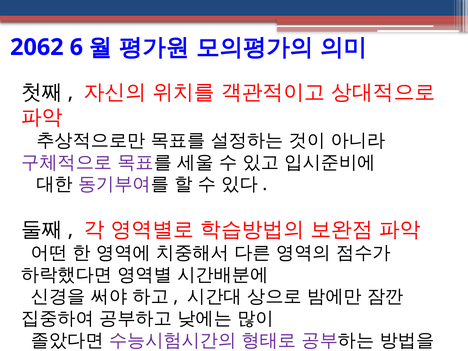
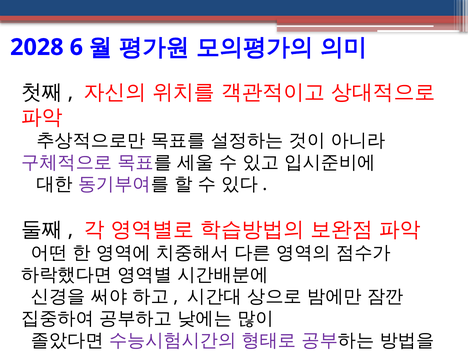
2062: 2062 -> 2028 (37, 47)
